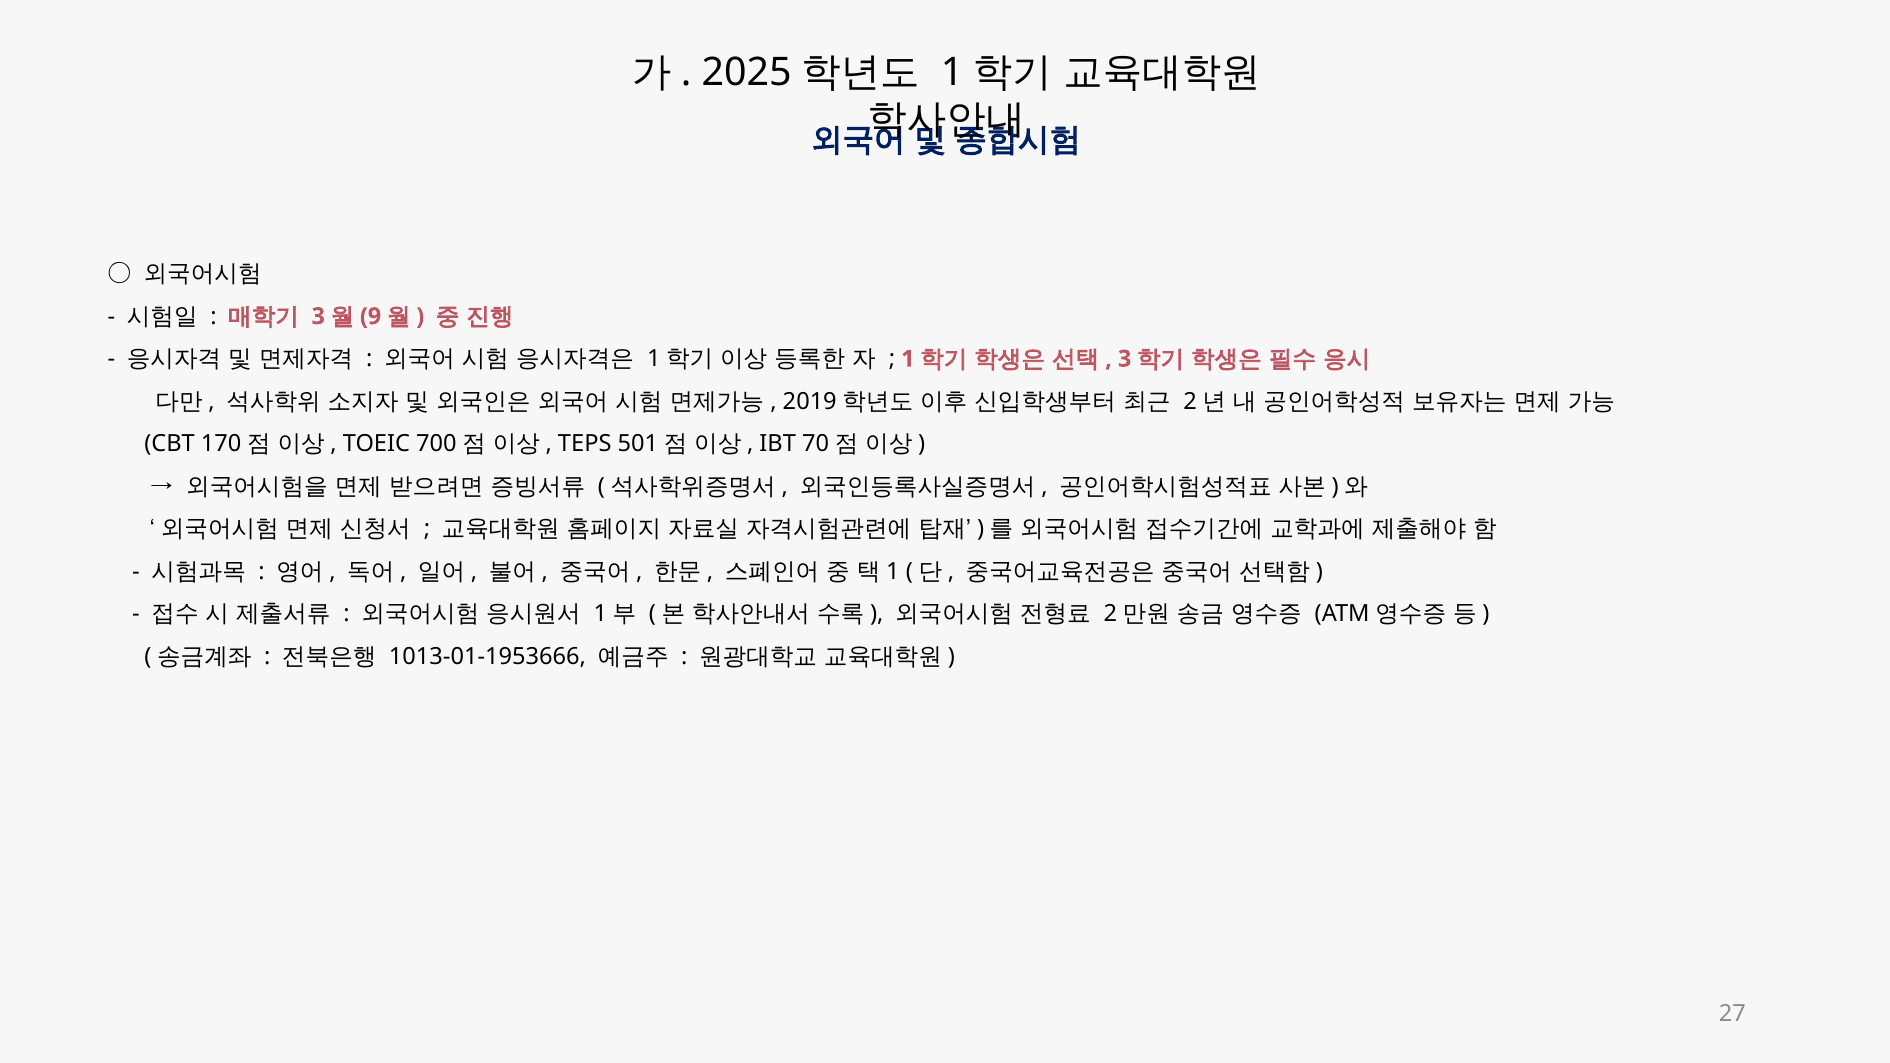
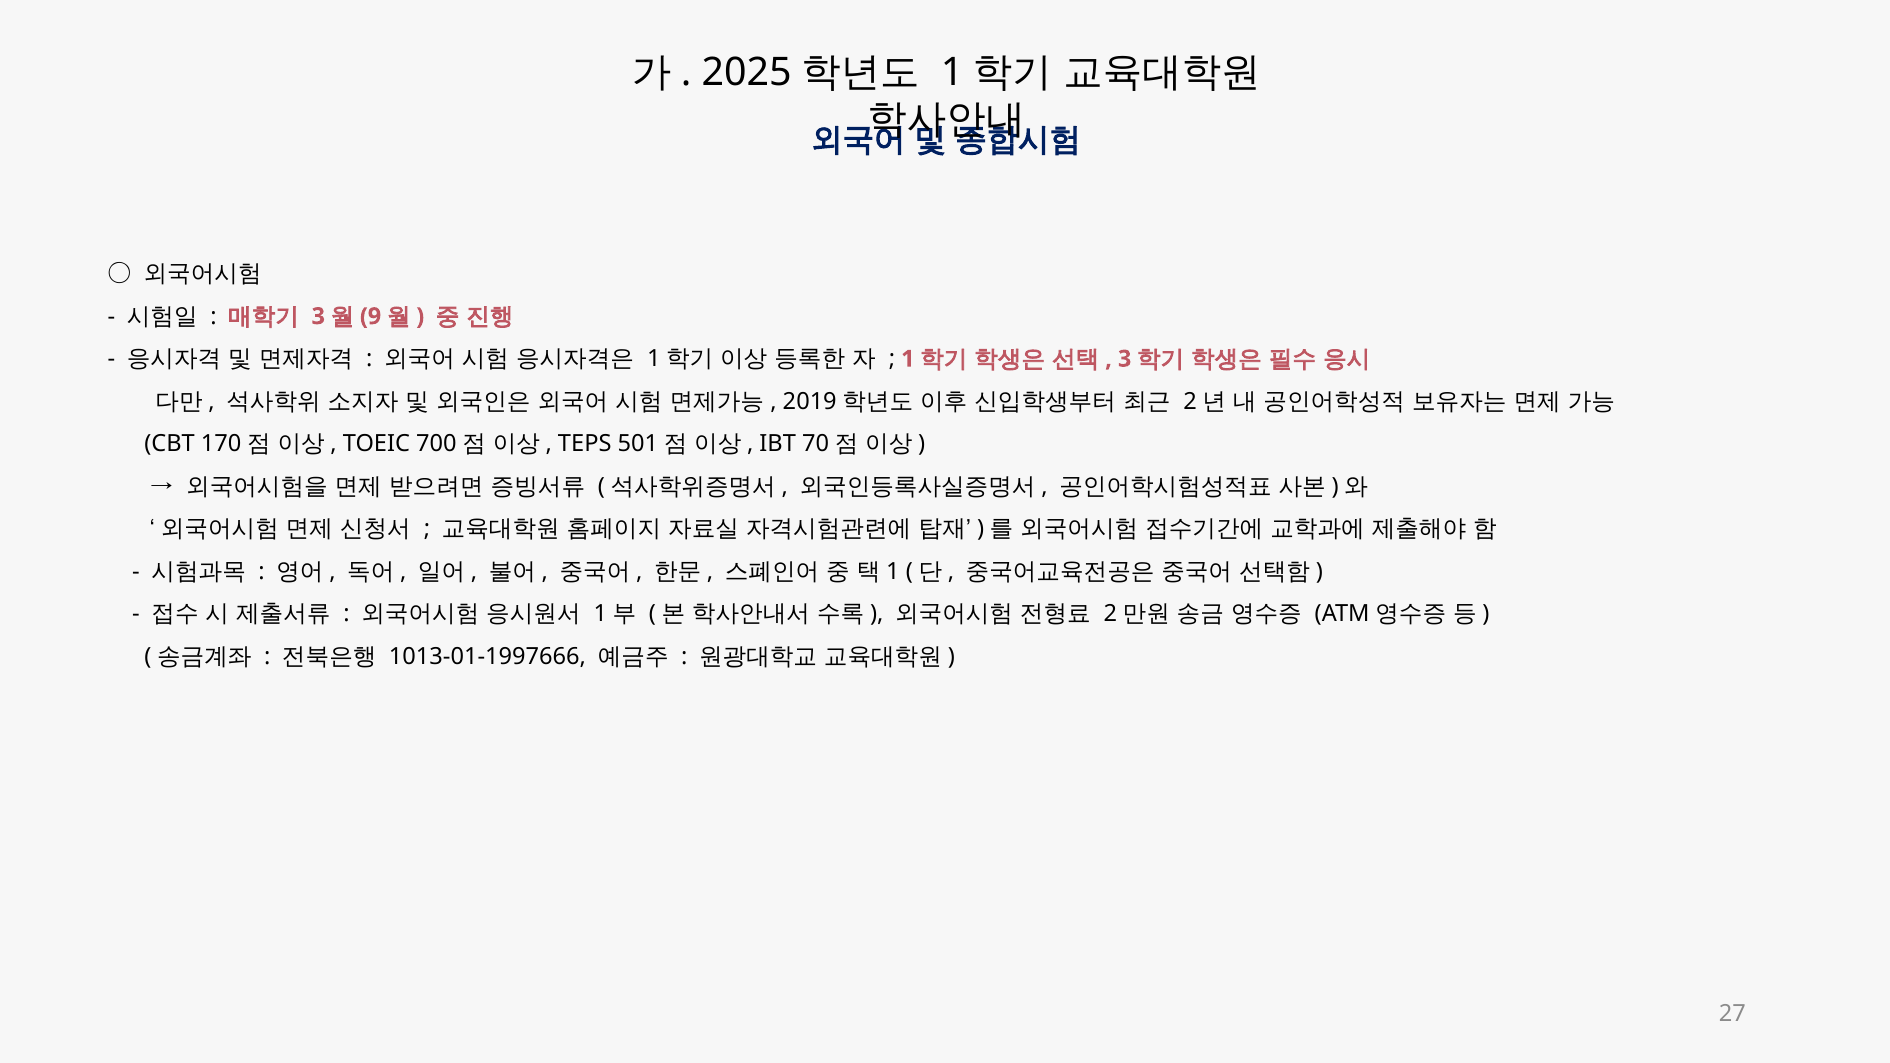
1013-01-1953666: 1013-01-1953666 -> 1013-01-1997666 (487, 657)
